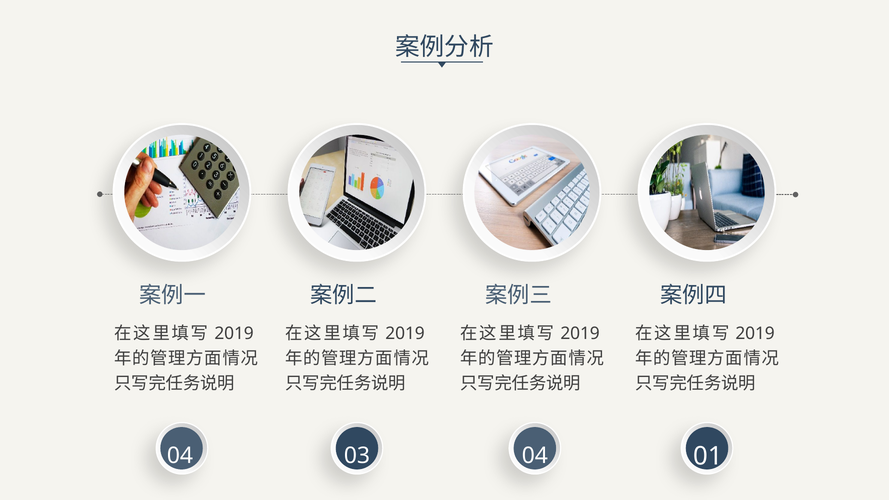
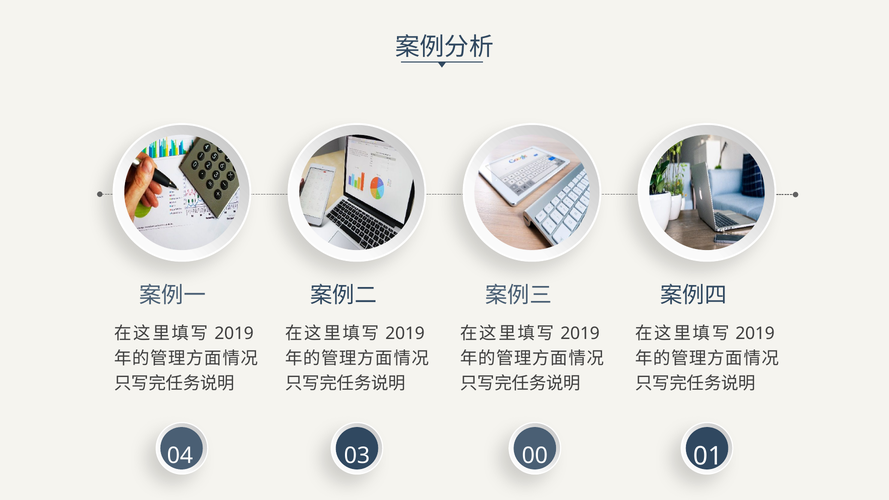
03 04: 04 -> 00 (535, 456)
